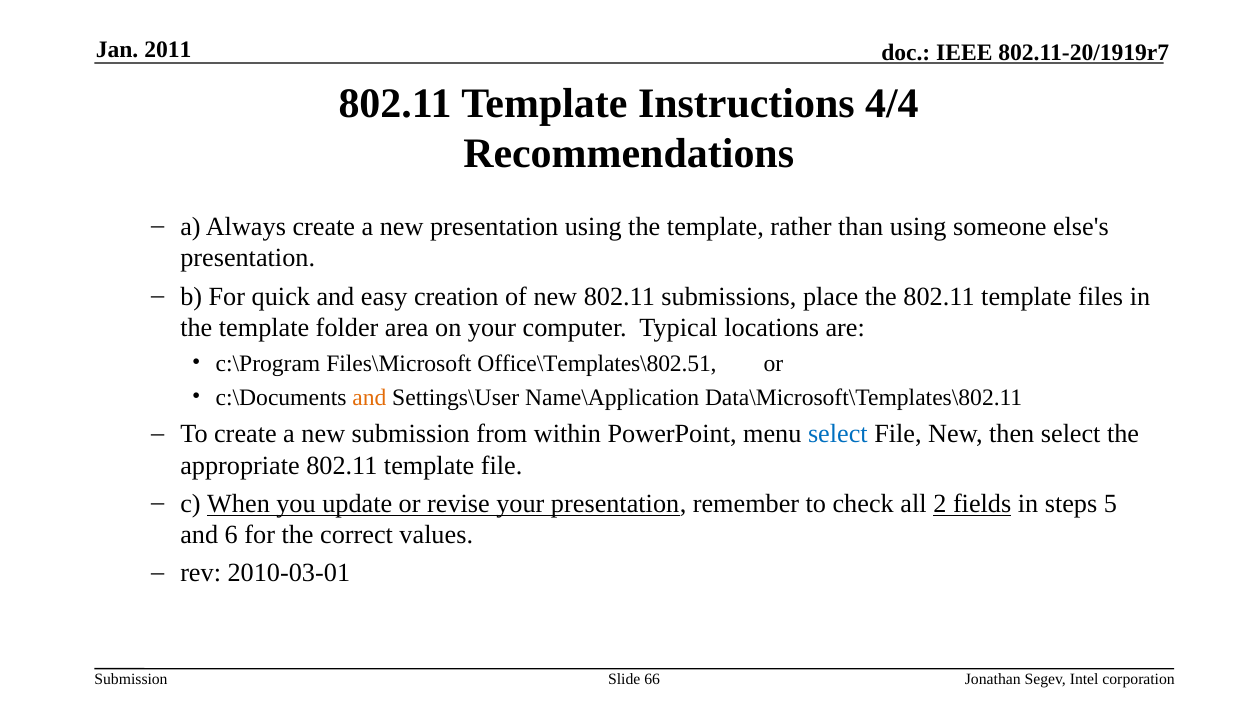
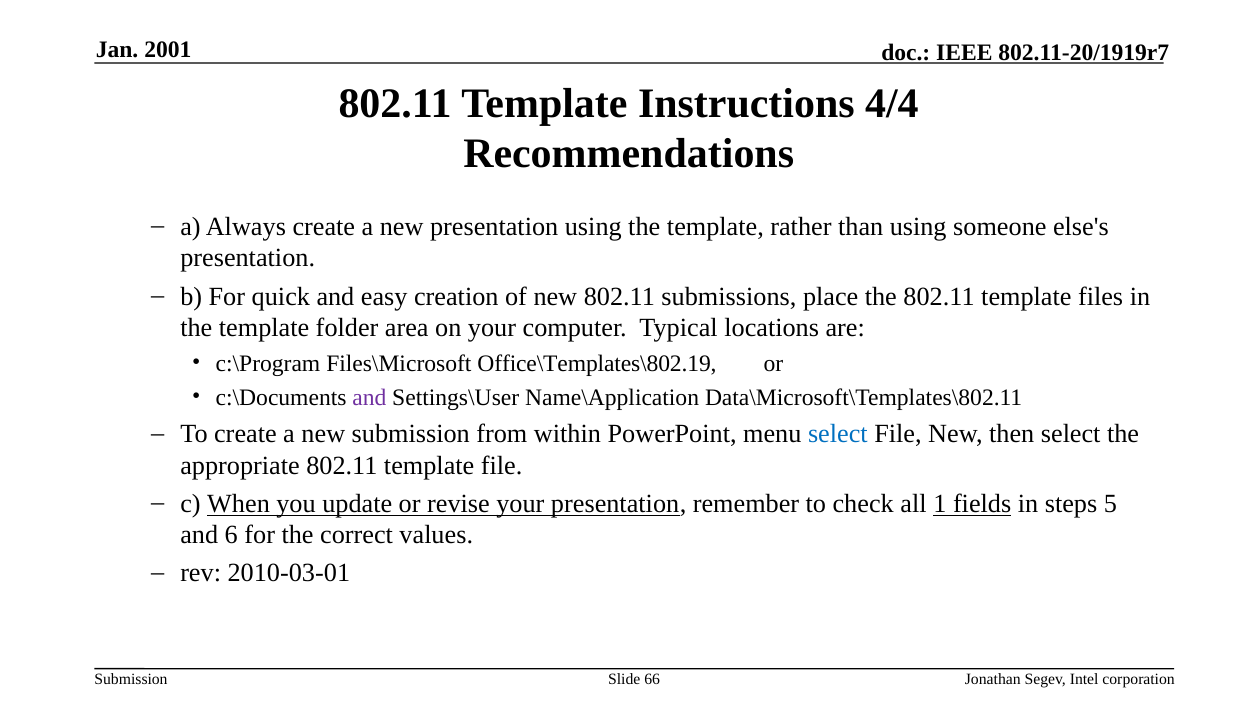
2011: 2011 -> 2001 (168, 50)
Office\Templates\802.51: Office\Templates\802.51 -> Office\Templates\802.19 (597, 363)
and colour: orange -> purple (369, 397)
2: 2 -> 1 (940, 504)
